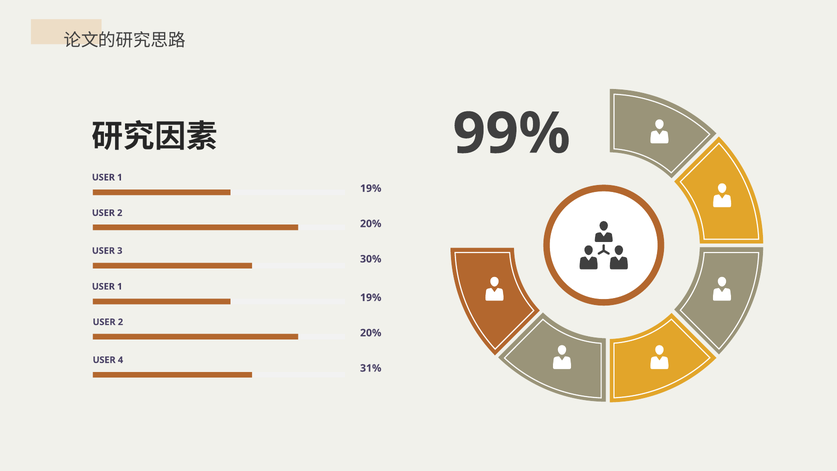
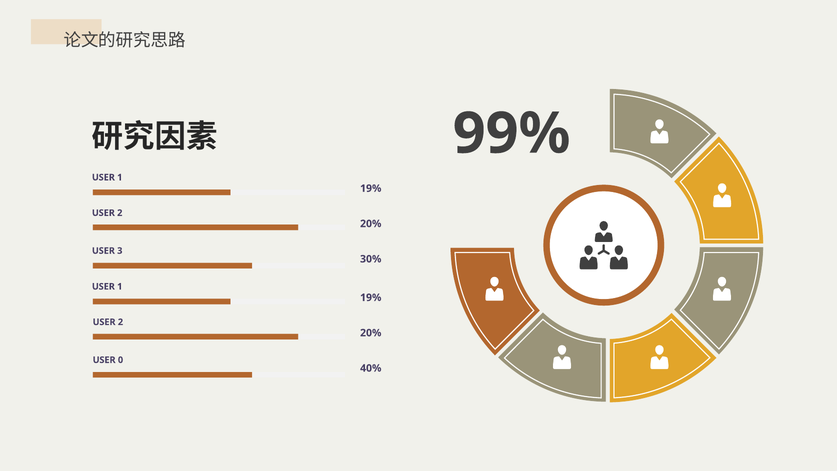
4: 4 -> 0 (121, 360)
31%: 31% -> 40% (371, 368)
